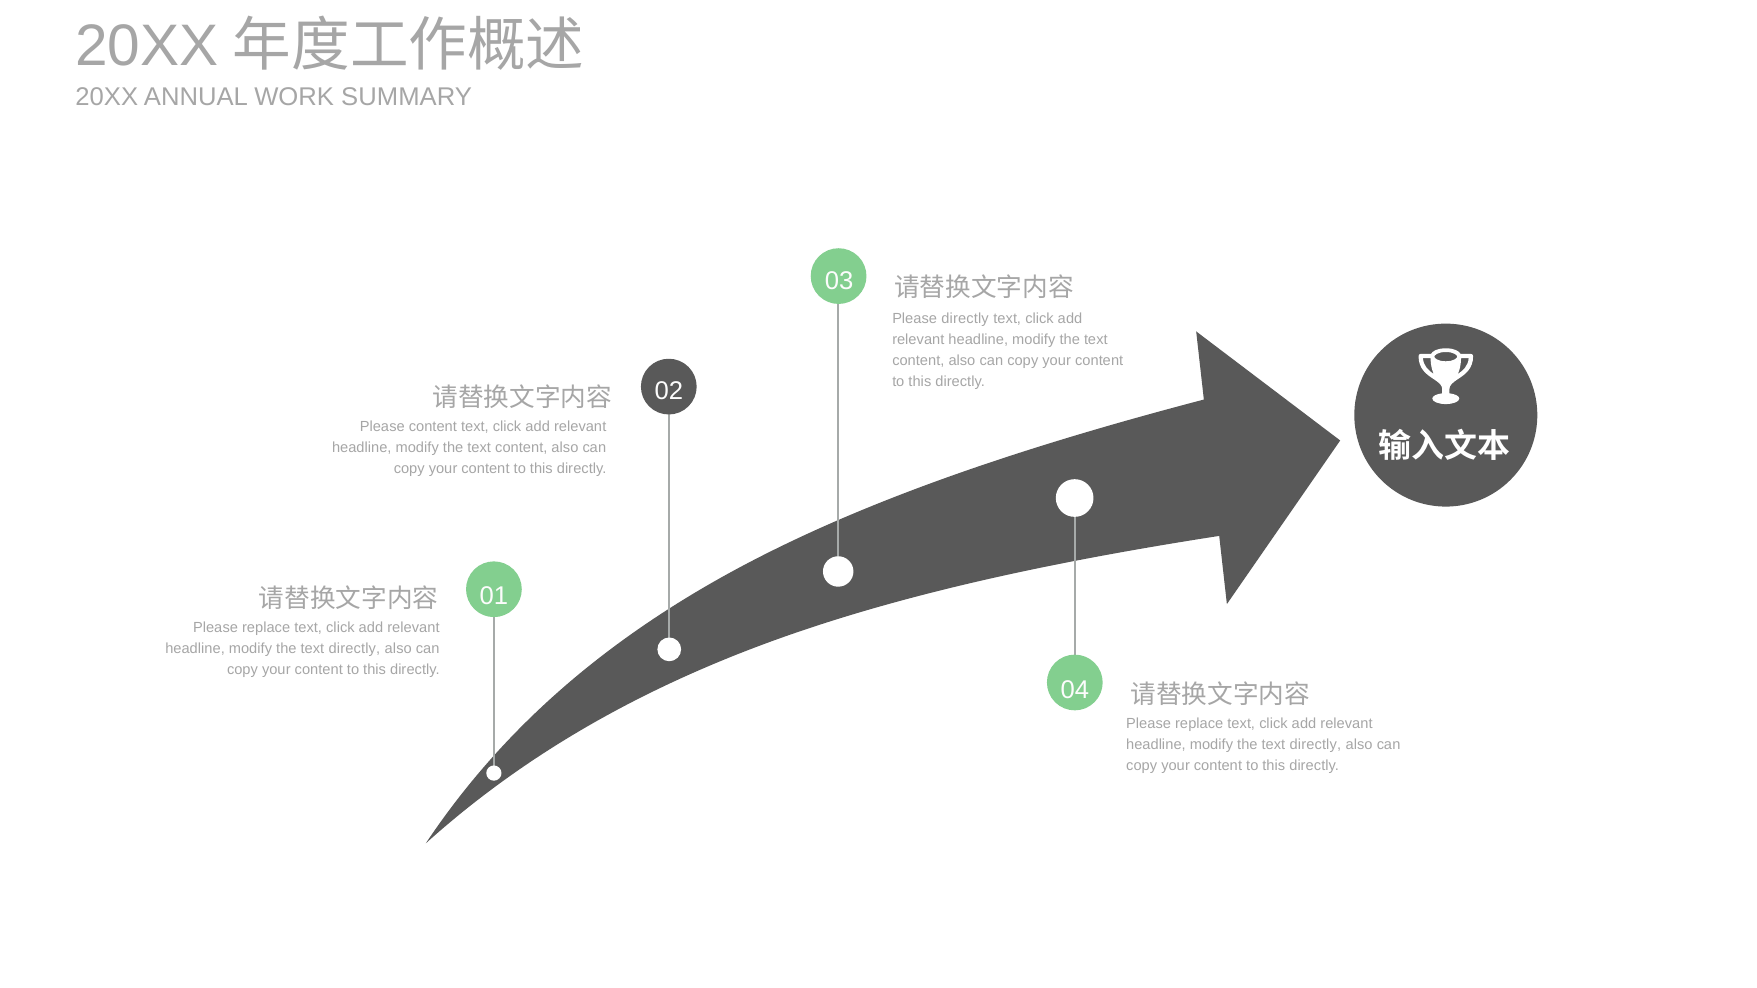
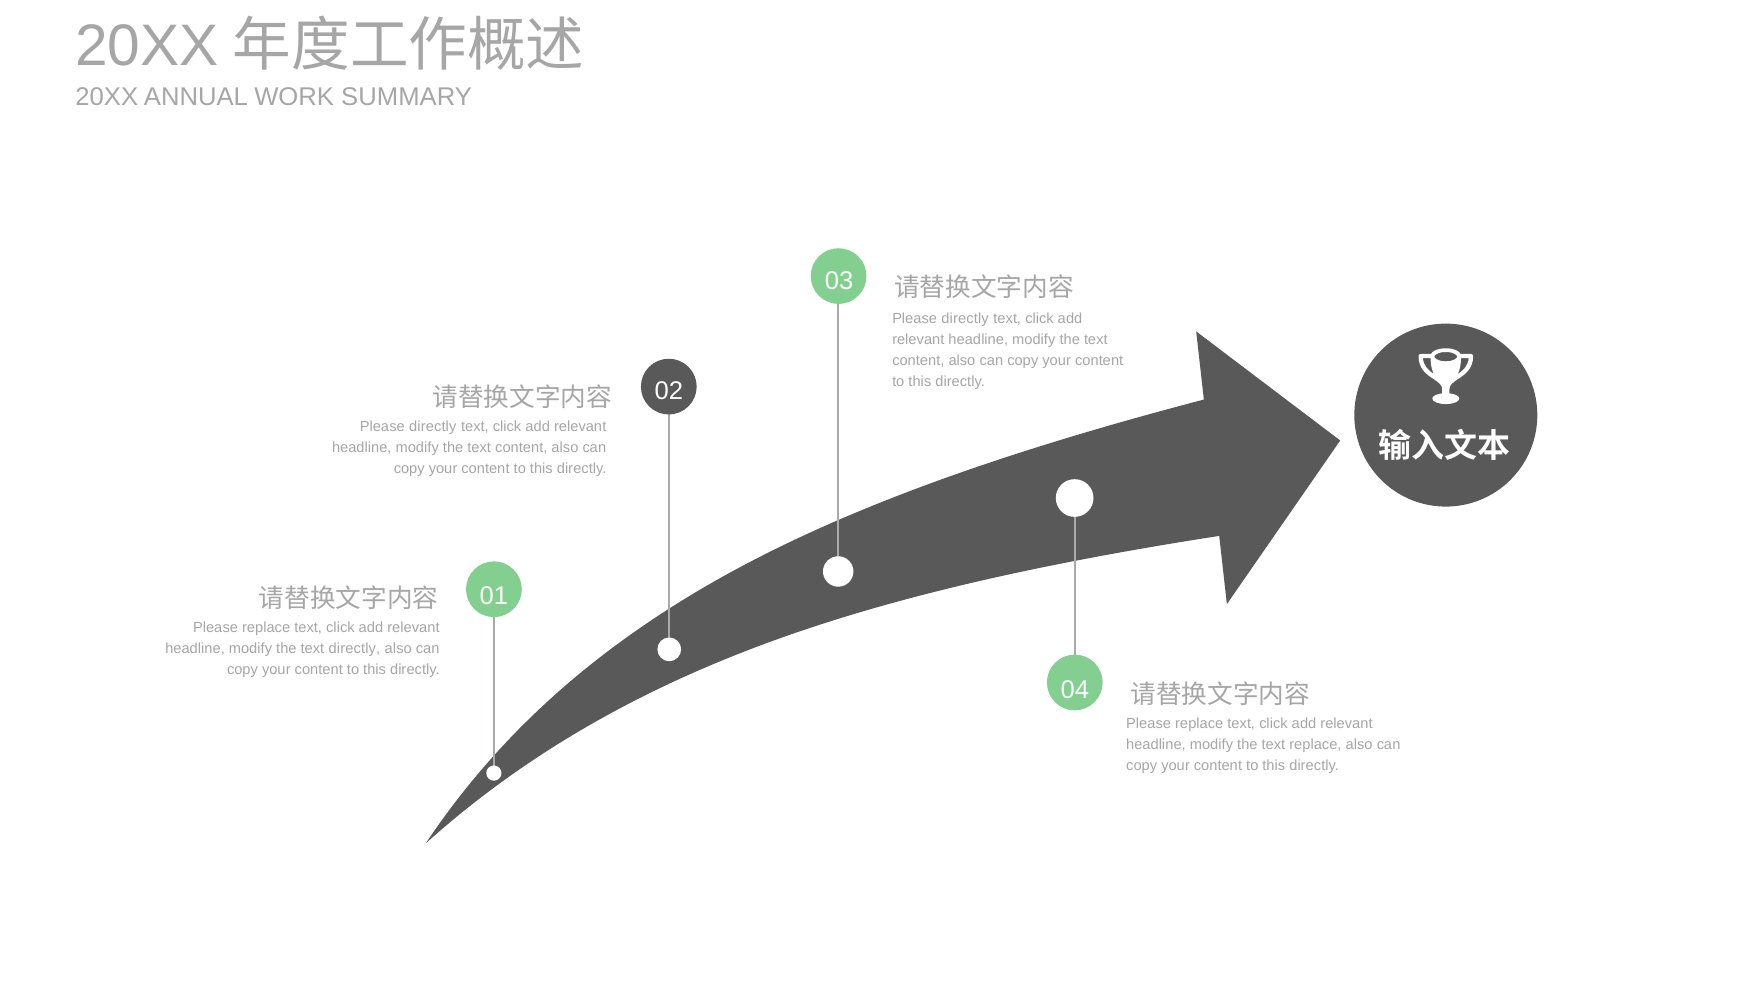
content: content -> directly (433, 427)
directly: directly -> replace (1315, 745)
